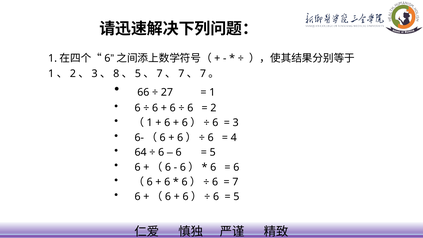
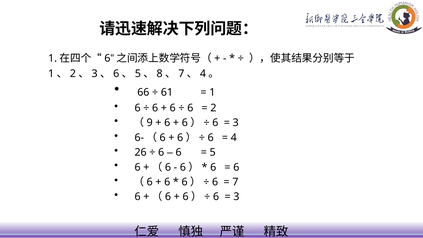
8: 8 -> 6 (116, 74)
7: 7 -> 8 (160, 74)
7: 7 -> 4 (203, 74)
27: 27 -> 61 (167, 92)
1: 1 -> 9 (150, 123)
64: 64 -> 26 (141, 152)
5: 5 -> 3 (236, 197)
